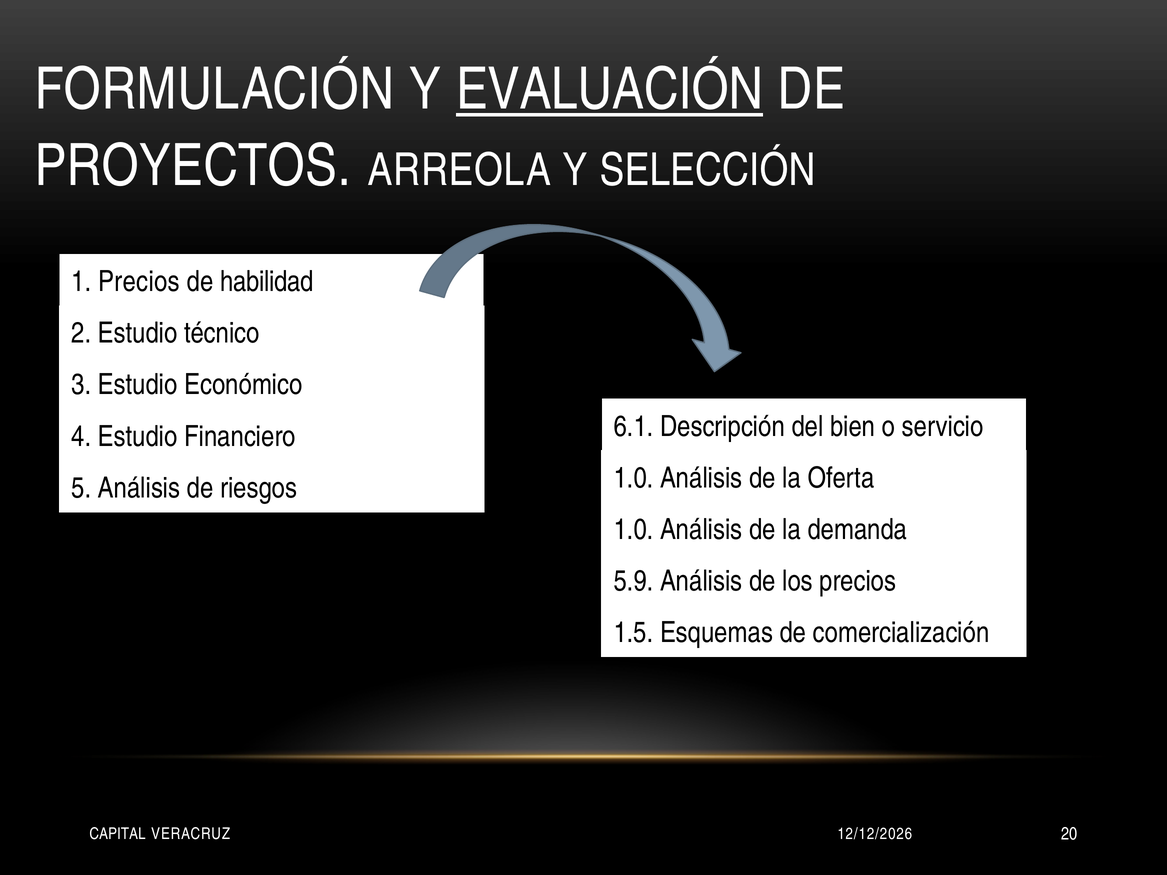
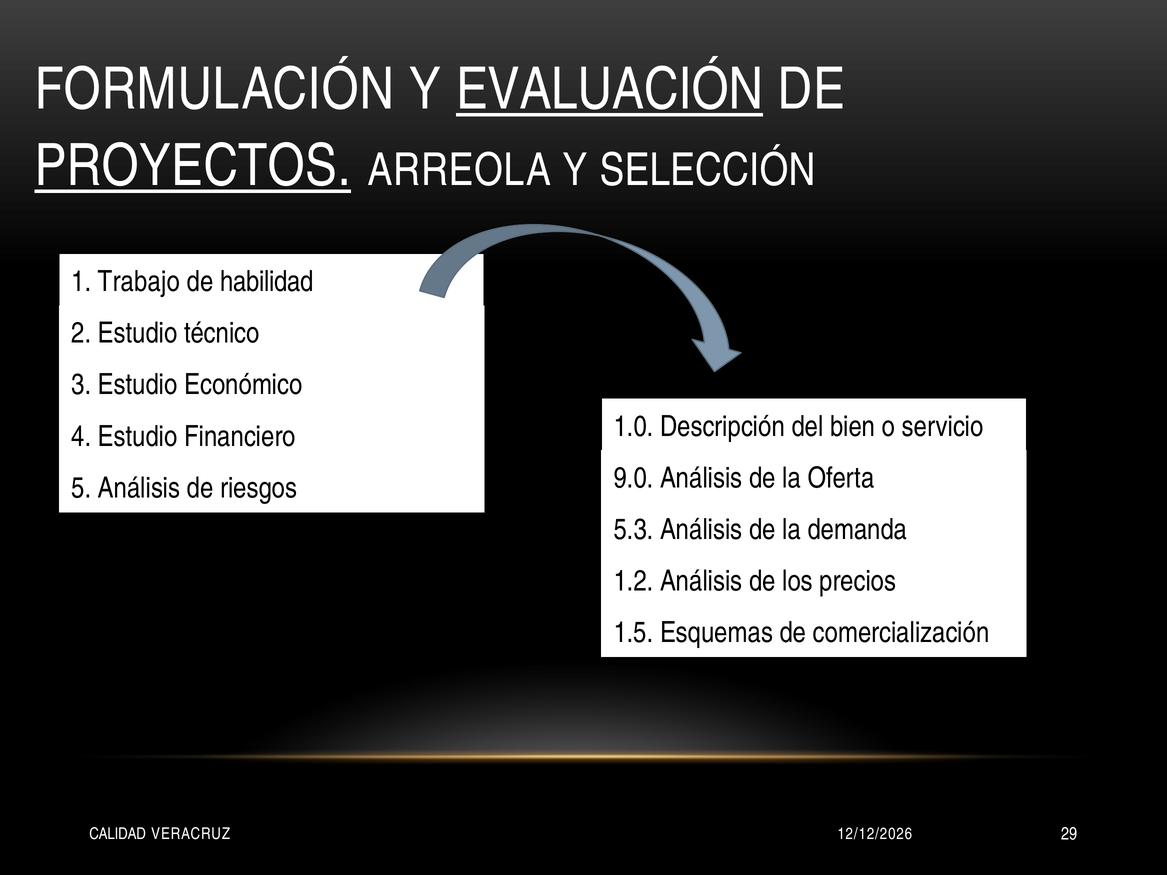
PROYECTOS underline: none -> present (193, 166)
1 Precios: Precios -> Trabajo (139, 282)
6.1: 6.1 -> 1.0 (634, 427)
1.0: 1.0 -> 9.0 (634, 478)
1.0: 1.0 -> 5.3 (634, 530)
5.9: 5.9 -> 1.2 (634, 581)
CAPITAL: CAPITAL -> CALIDAD (118, 834)
20: 20 -> 29 (1070, 834)
